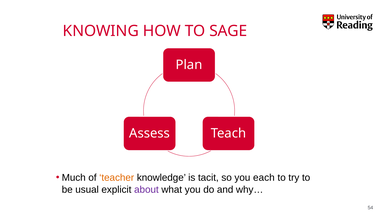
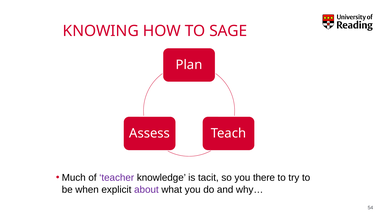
teacher colour: orange -> purple (117, 177)
each: each -> there (264, 177)
usual: usual -> when (87, 189)
